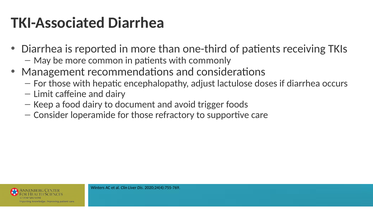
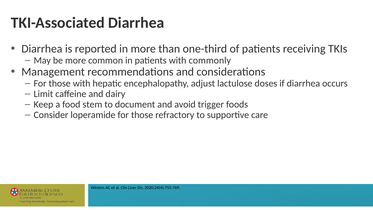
food dairy: dairy -> stem (92, 104)
